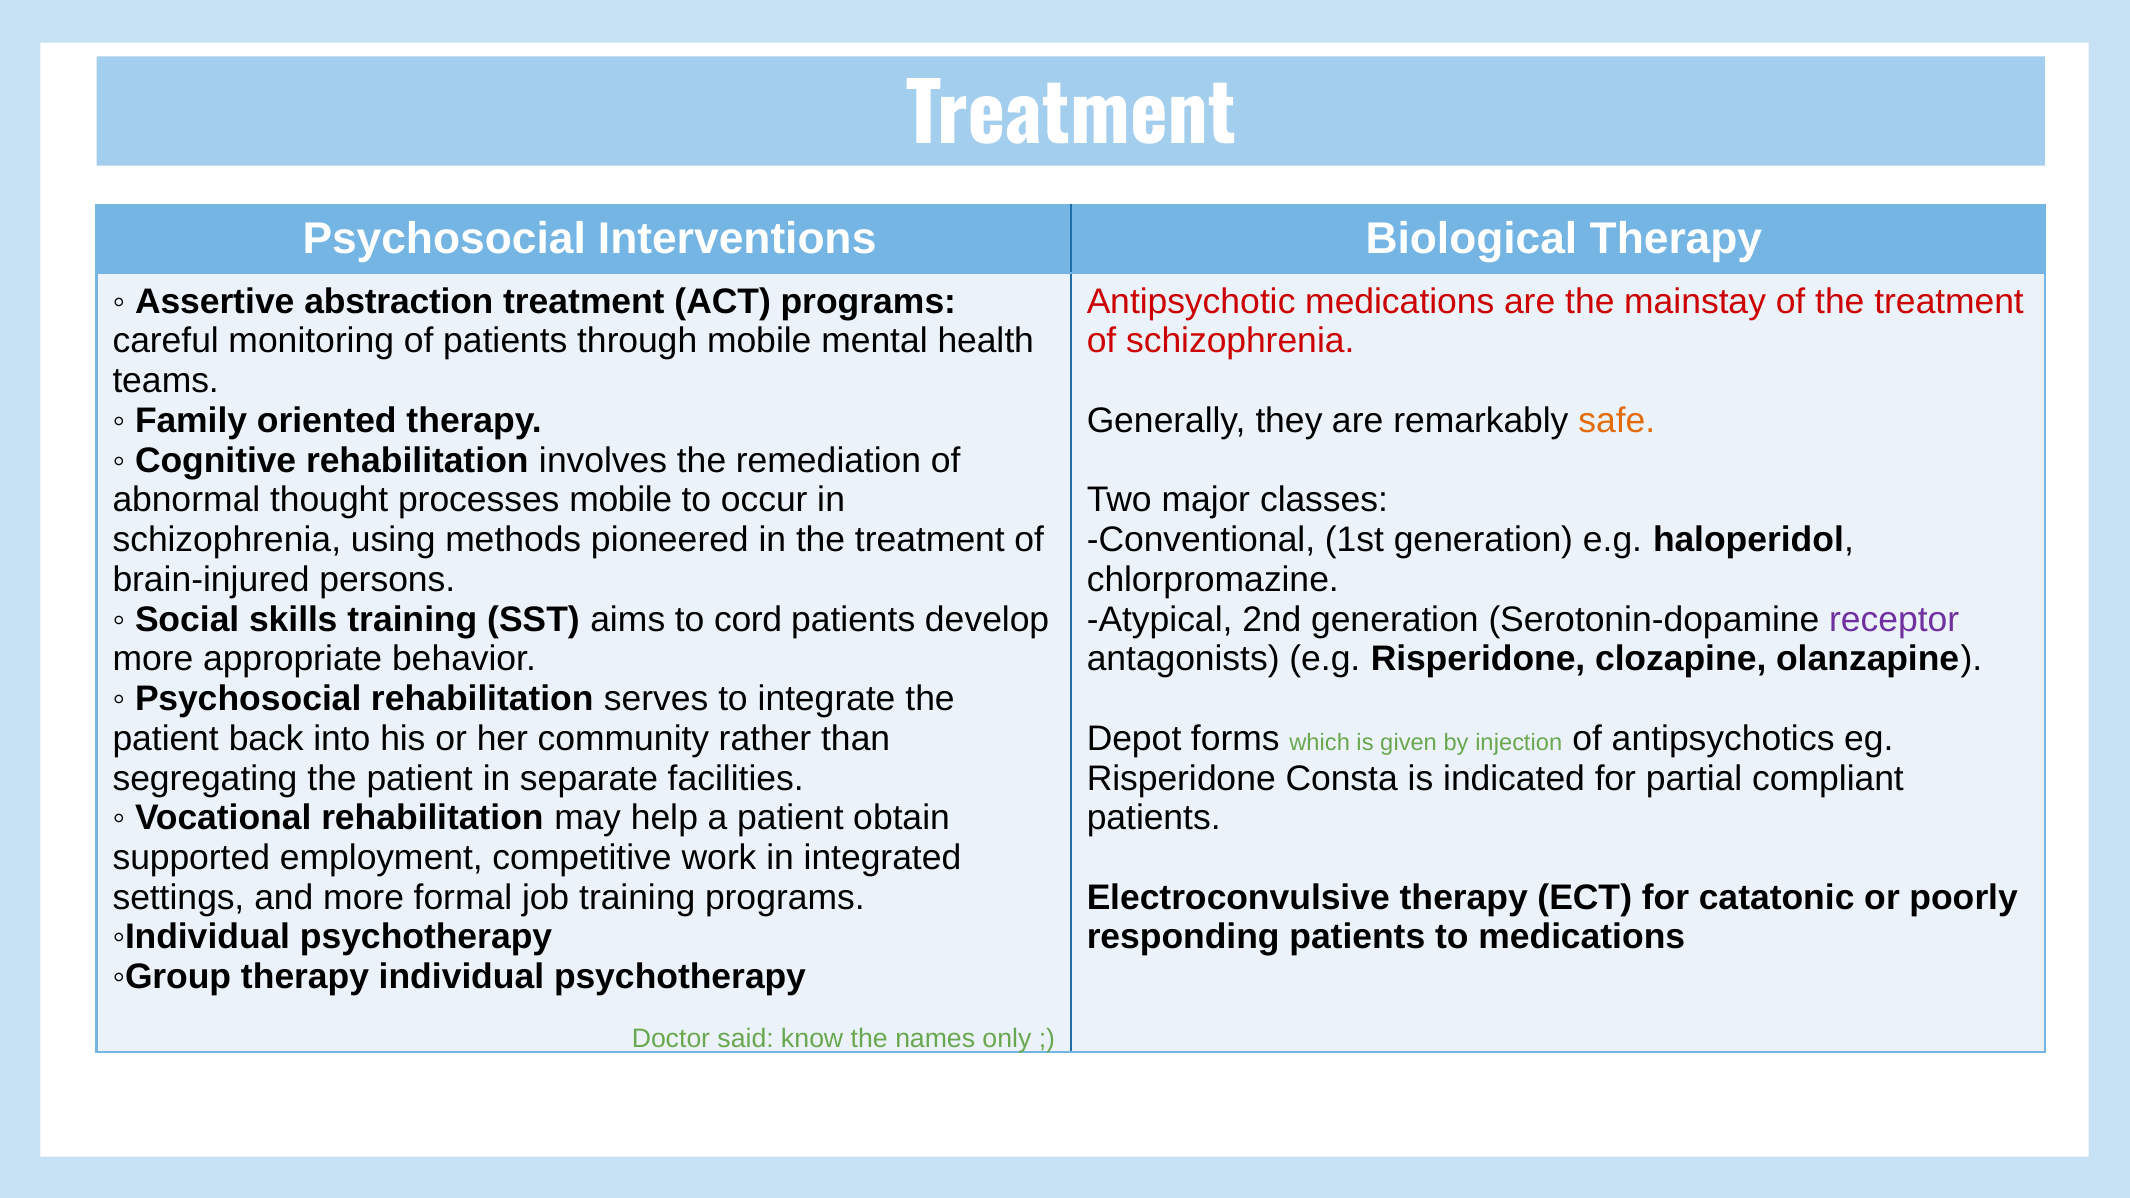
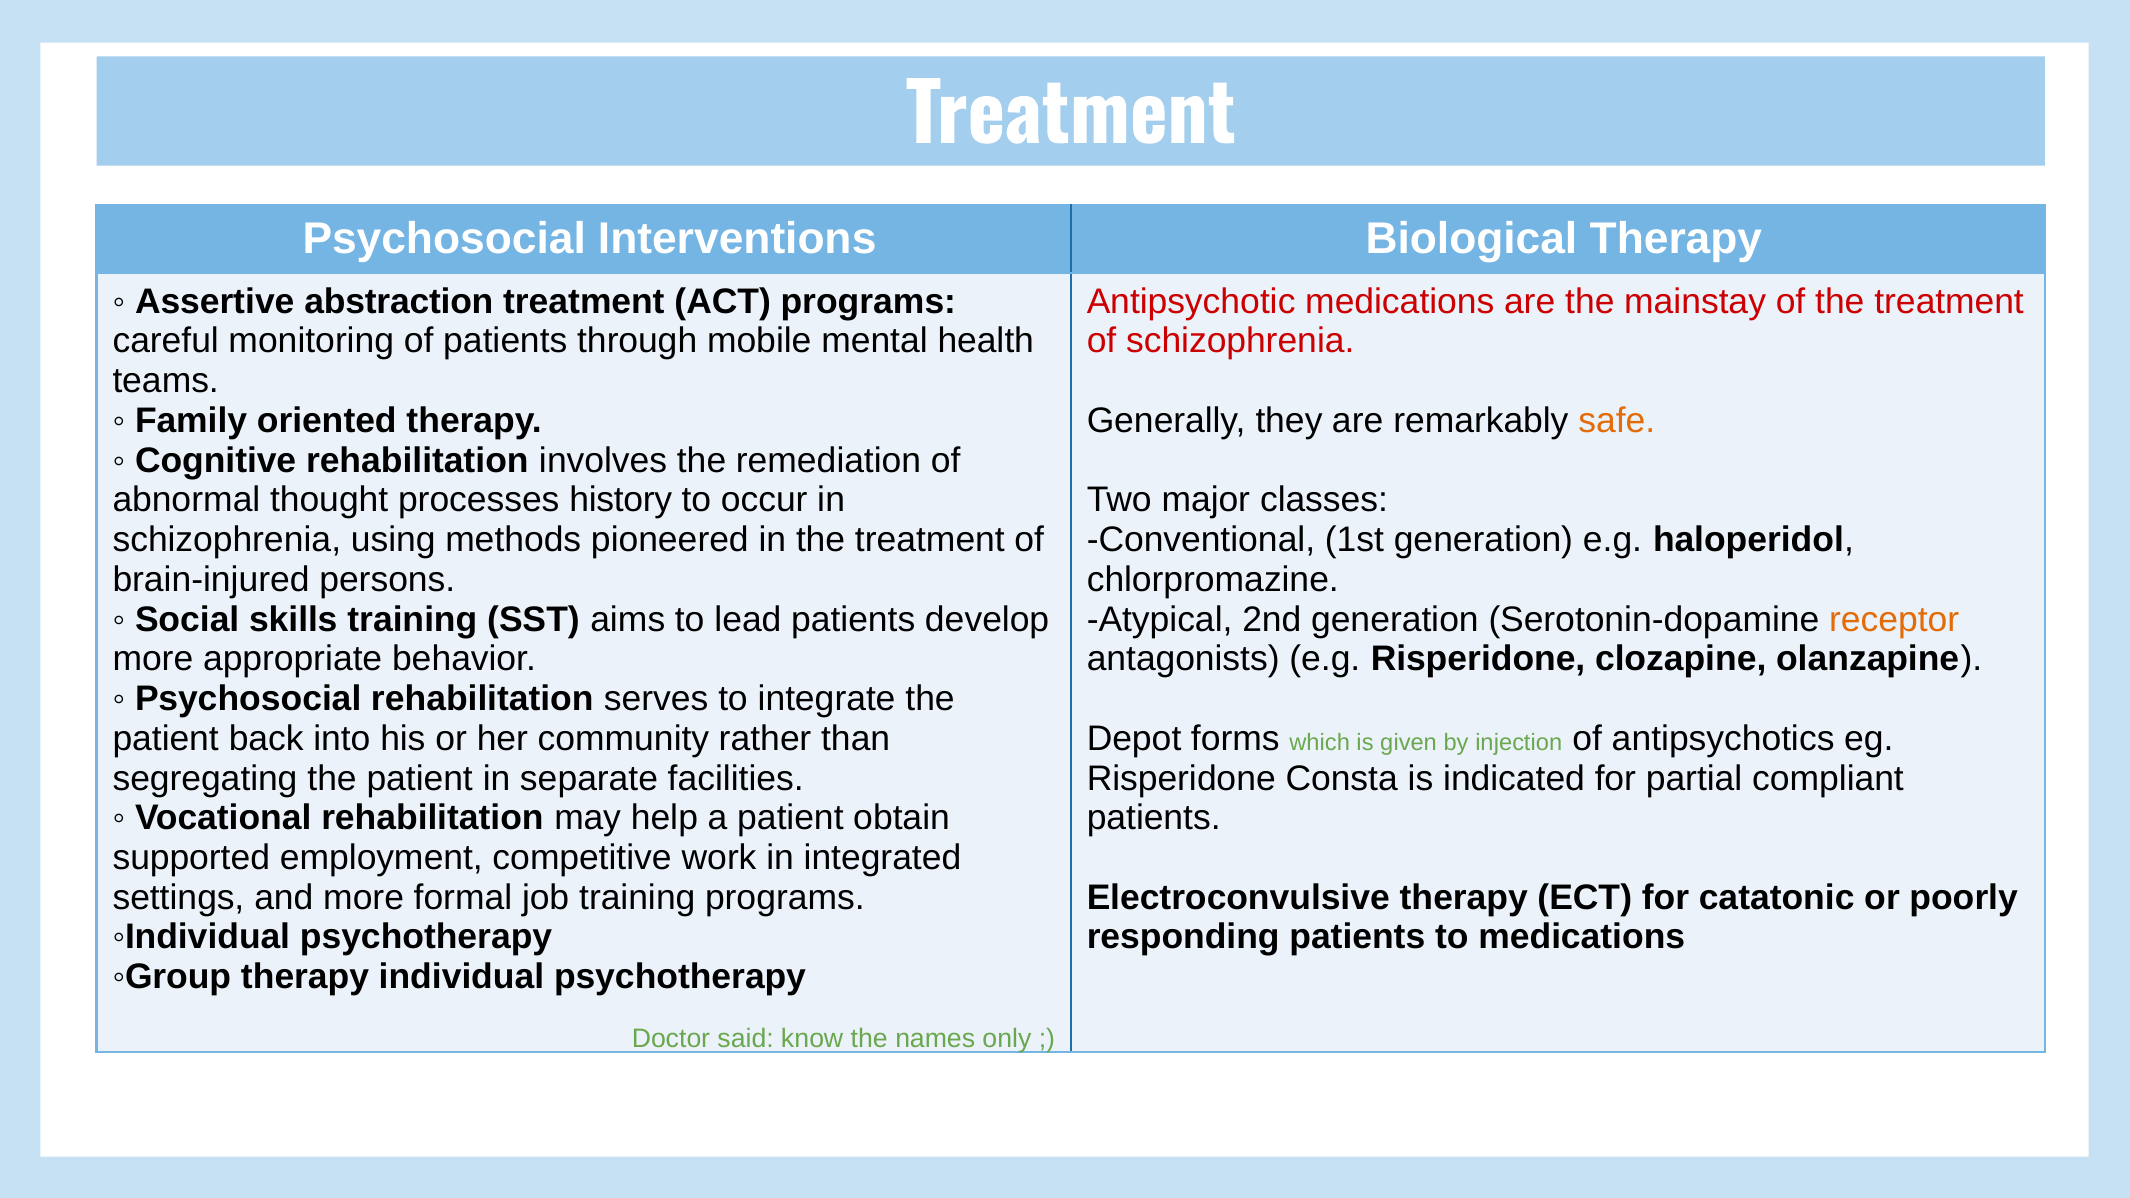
processes mobile: mobile -> history (621, 500)
cord: cord -> lead (748, 619)
receptor colour: purple -> orange (1894, 619)
